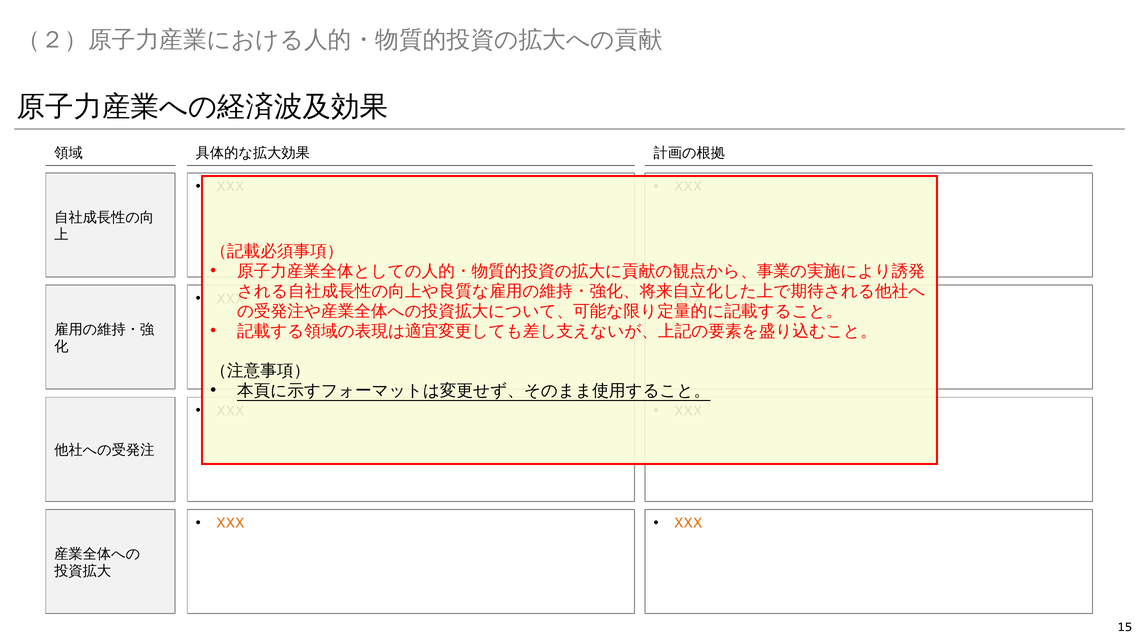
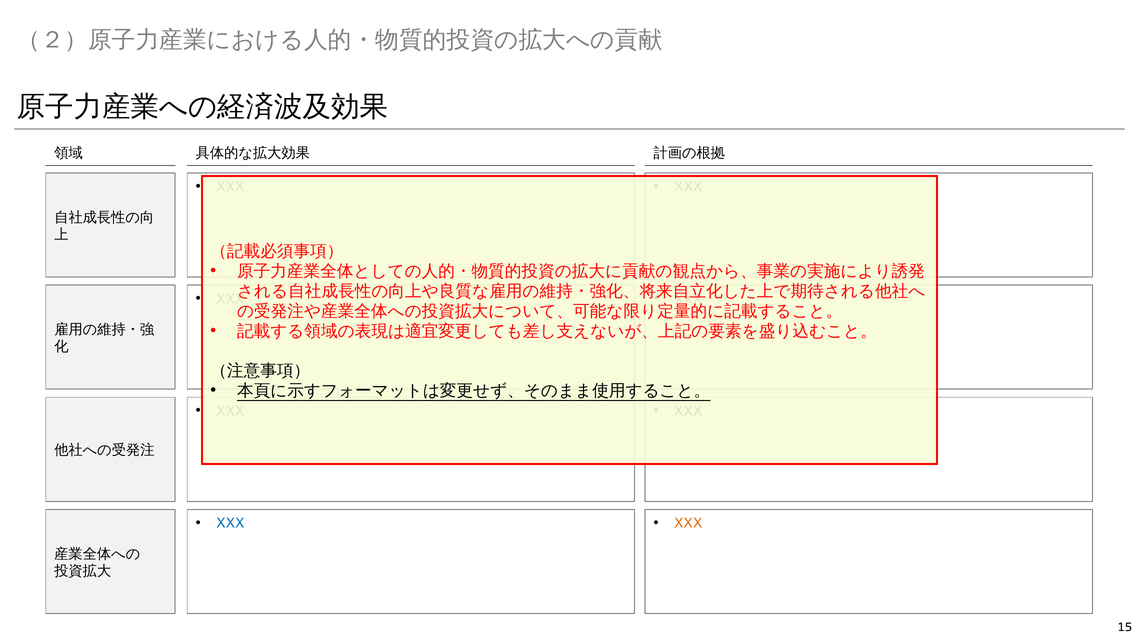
XXX colour: orange -> blue (230, 524)
